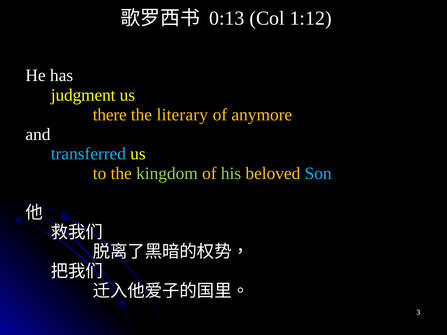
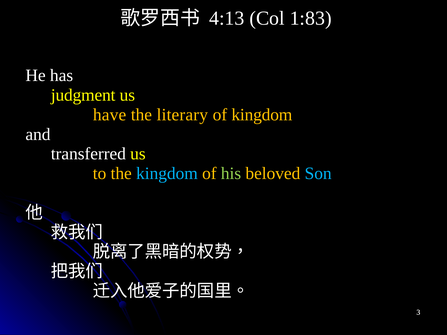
0:13: 0:13 -> 4:13 (227, 18)
1:12: 1:12 -> 1:83 (311, 18)
there: there -> have (110, 115)
of anymore: anymore -> kingdom (262, 115)
transferred colour: light blue -> white (88, 154)
kingdom colour: light green -> light blue (167, 174)
